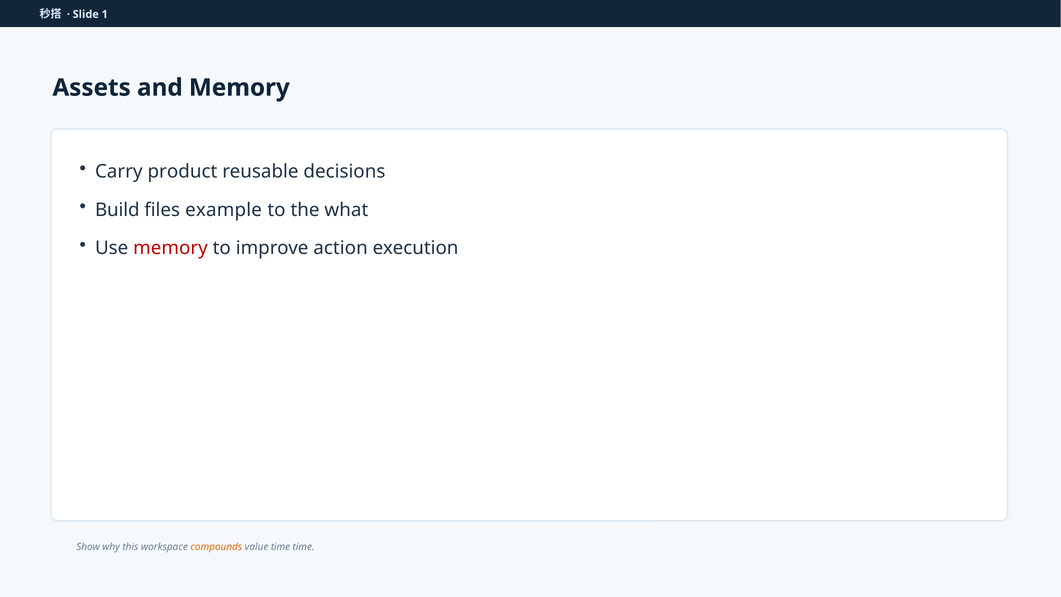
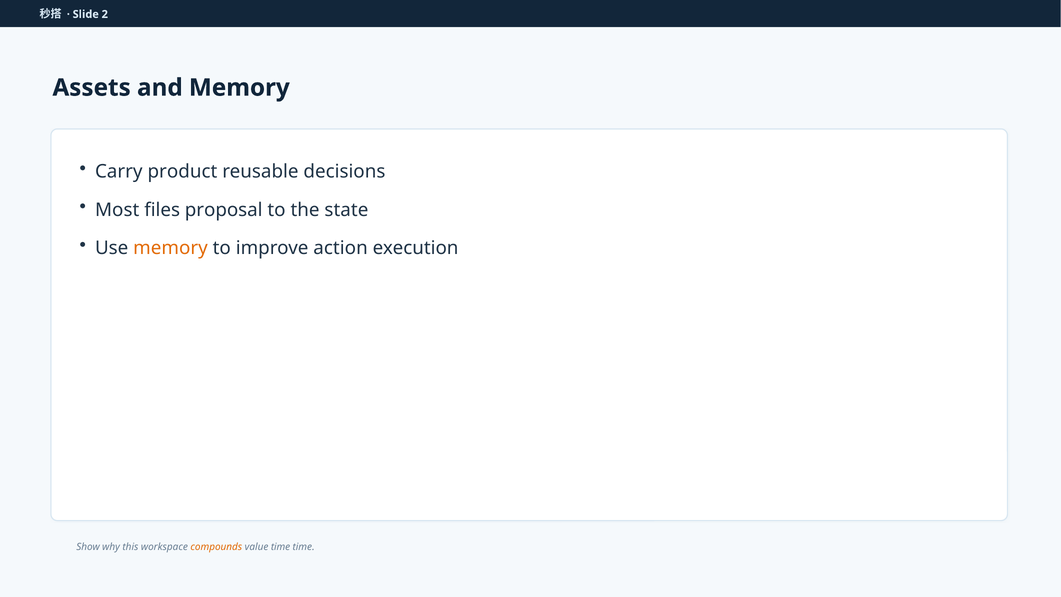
1: 1 -> 2 (105, 14)
Build: Build -> Most (117, 210)
example: example -> proposal (224, 210)
what: what -> state (346, 210)
memory colour: red -> orange (170, 248)
